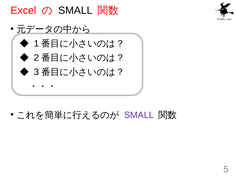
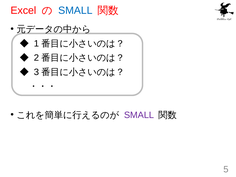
SMALL colour: black -> blue (75, 11)
